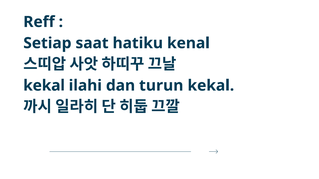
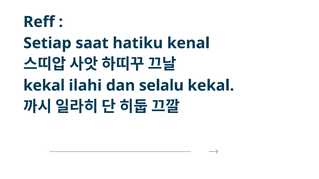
turun: turun -> selalu (161, 86)
